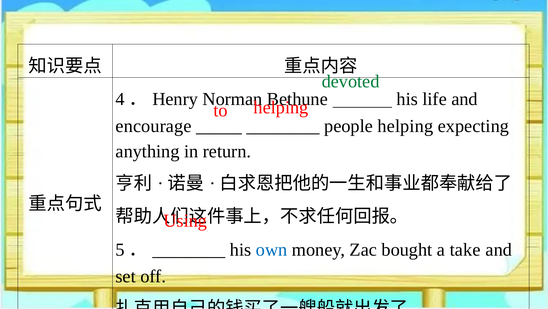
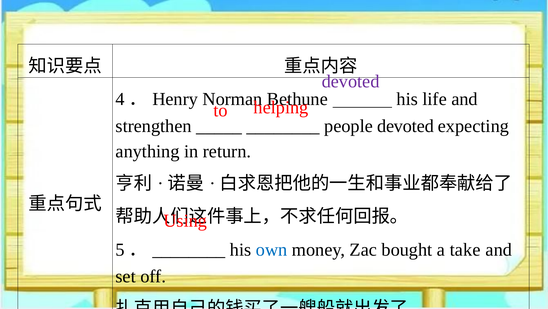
devoted colour: green -> purple (351, 81)
encourage: encourage -> strengthen (154, 126)
people helping: helping -> devoted (405, 126)
